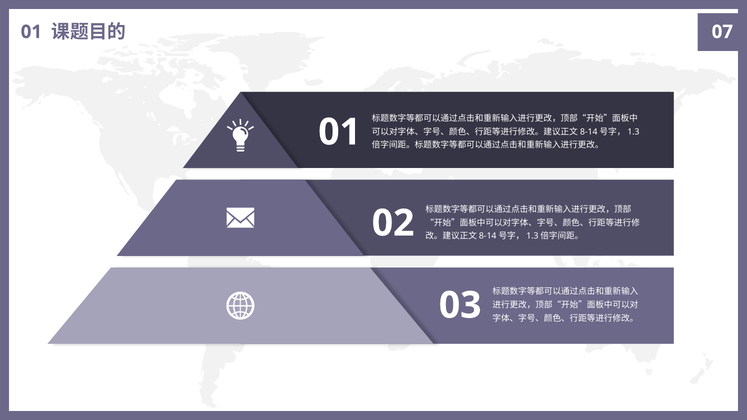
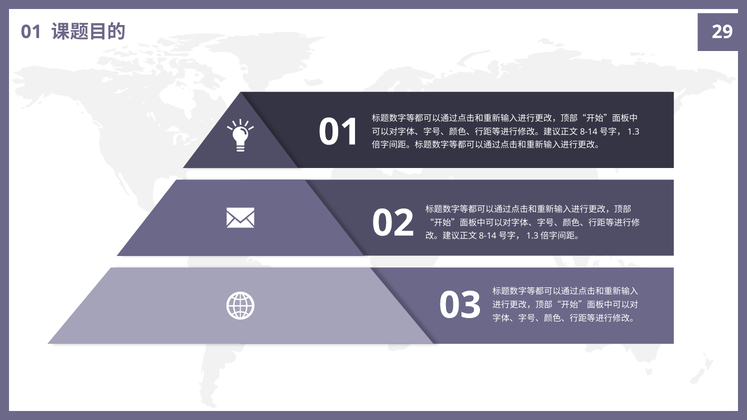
07: 07 -> 29 (722, 32)
